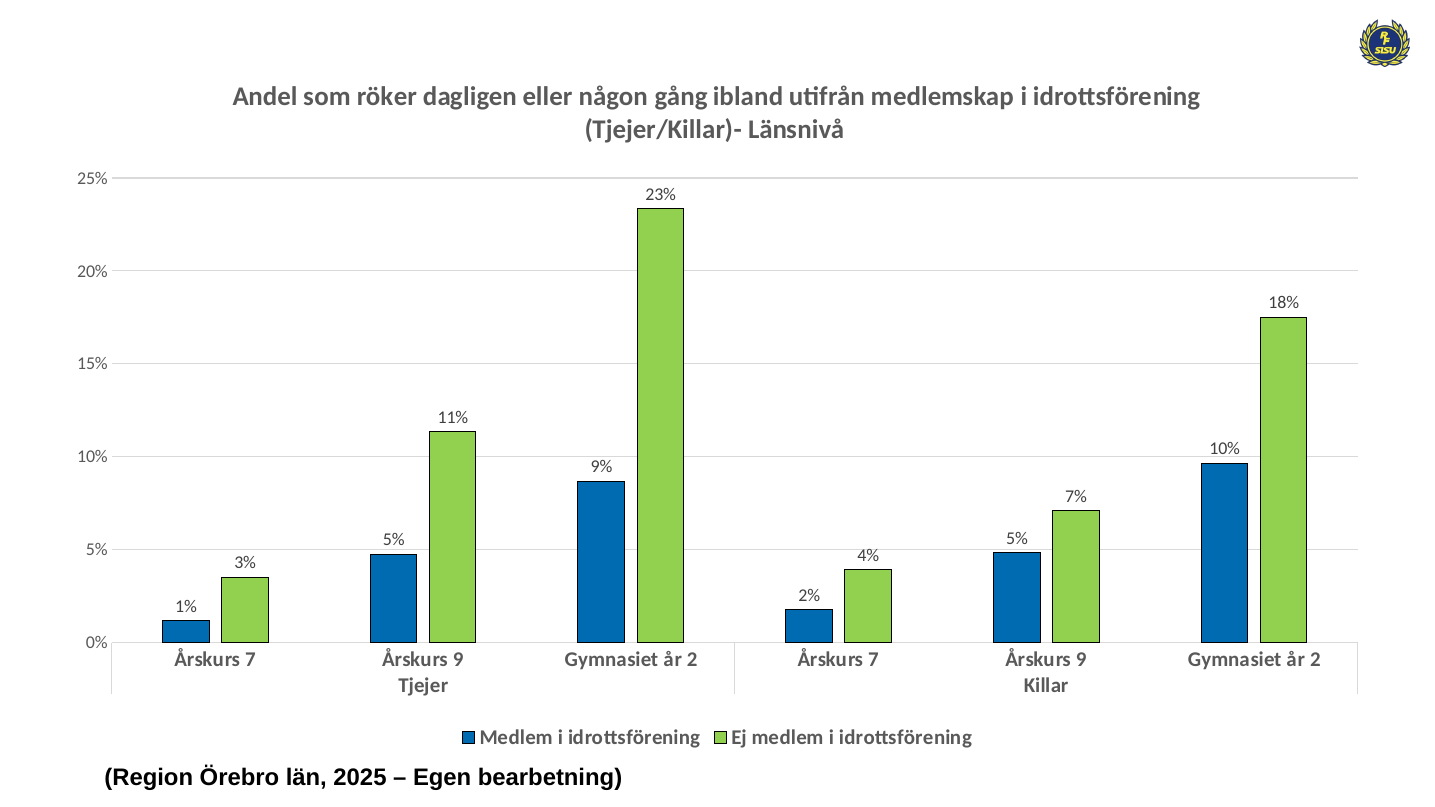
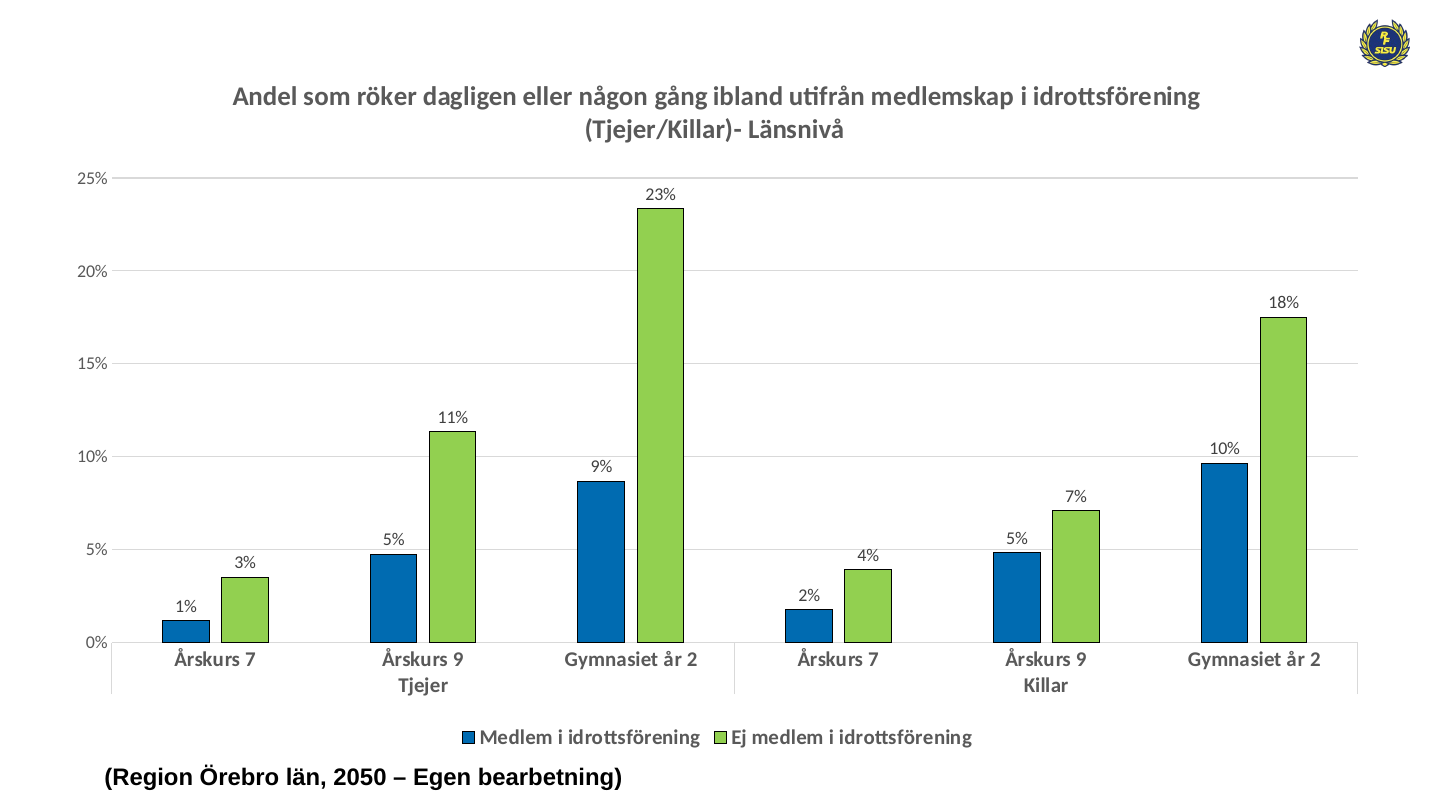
2025: 2025 -> 2050 (360, 778)
